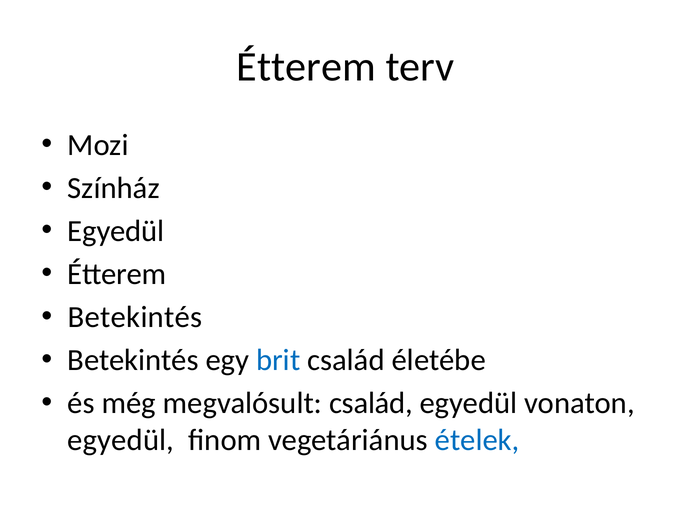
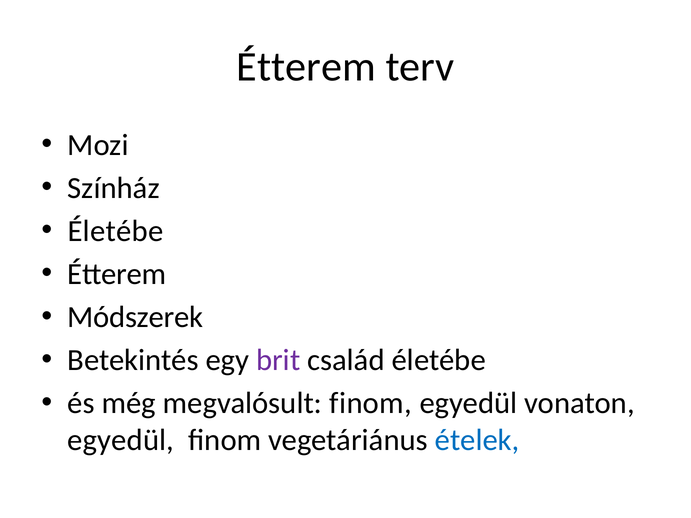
Egyedül: Egyedül -> Életébe (116, 231)
Betekintés: Betekintés -> Módszerek (135, 317)
brit colour: blue -> purple (278, 360)
megvalósult család: család -> finom (371, 403)
